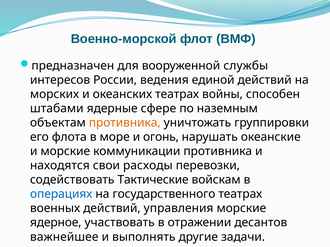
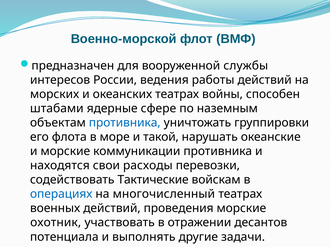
единой: единой -> работы (213, 80)
противника colour: orange -> blue (125, 123)
огонь: огонь -> такой (161, 137)
государственного: государственного -> многочисленный (164, 194)
управления: управления -> проведения (179, 209)
ядерное: ядерное -> охотник (56, 223)
важнейшее: важнейшее -> потенциала (64, 237)
